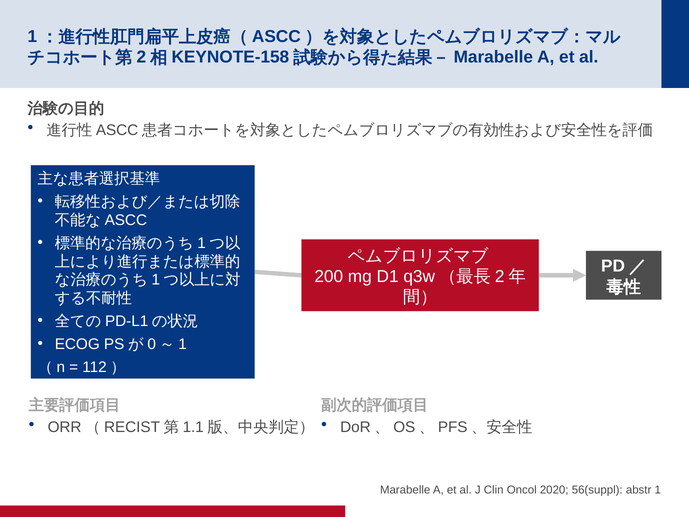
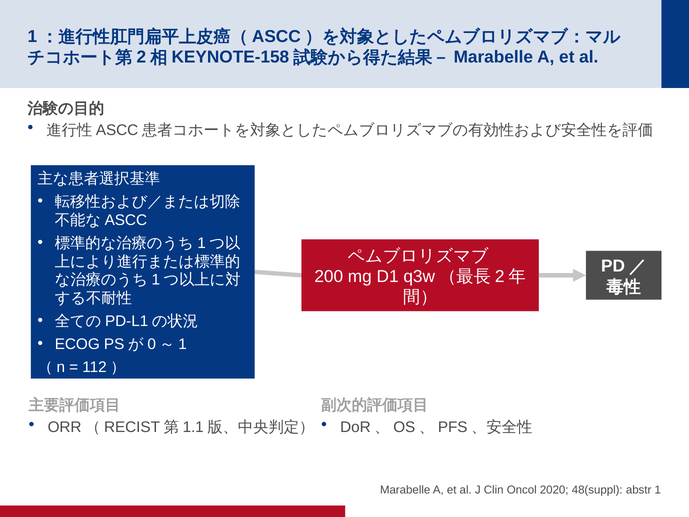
56(suppl: 56(suppl -> 48(suppl (597, 490)
